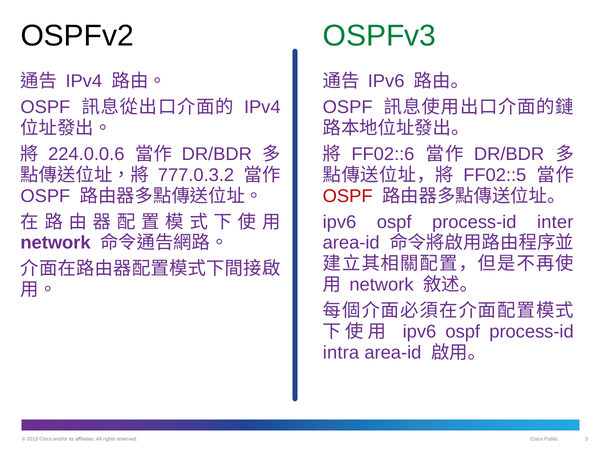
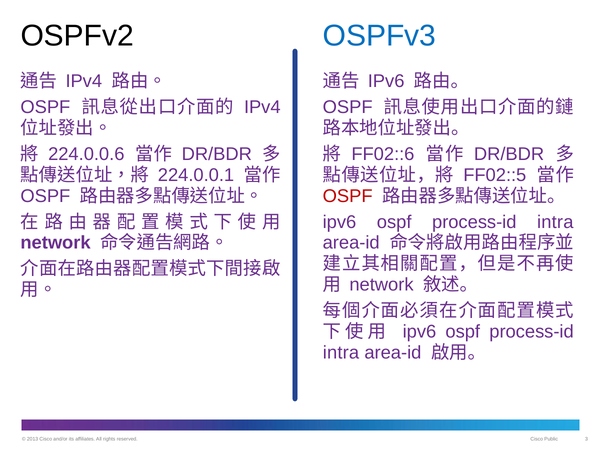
OSPFv3 colour: green -> blue (379, 36)
777.0.3.2: 777.0.3.2 -> 224.0.0.1 (196, 175)
inter: inter -> intra (555, 222)
